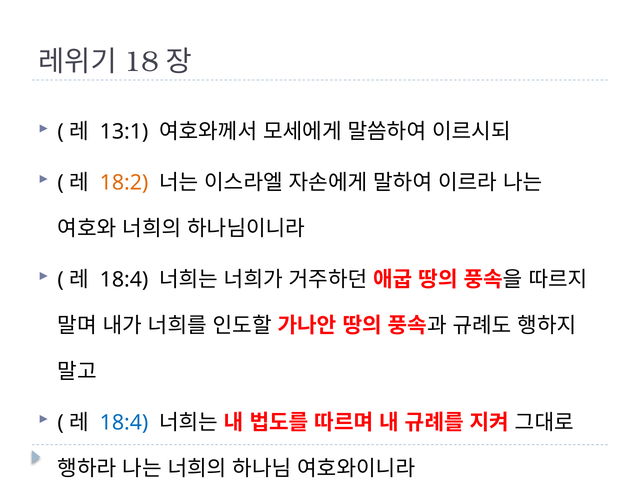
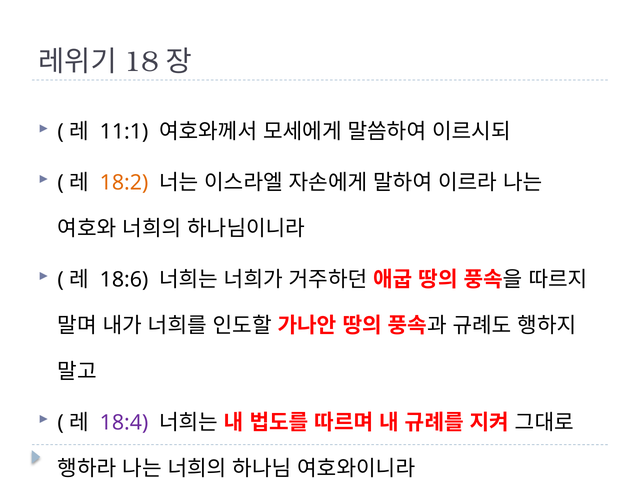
13:1: 13:1 -> 11:1 (124, 132)
18:4: 18:4 -> 18:6 (124, 279)
18:4 colour: blue -> purple (124, 422)
